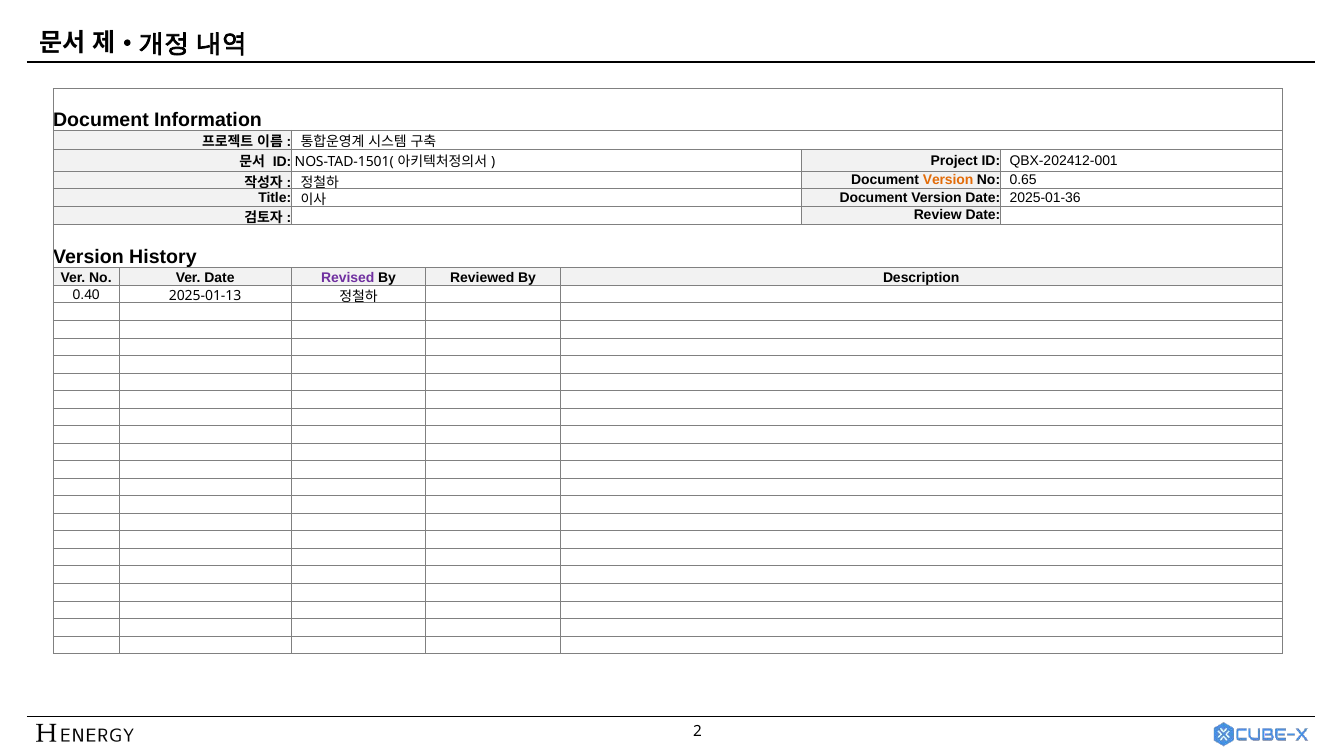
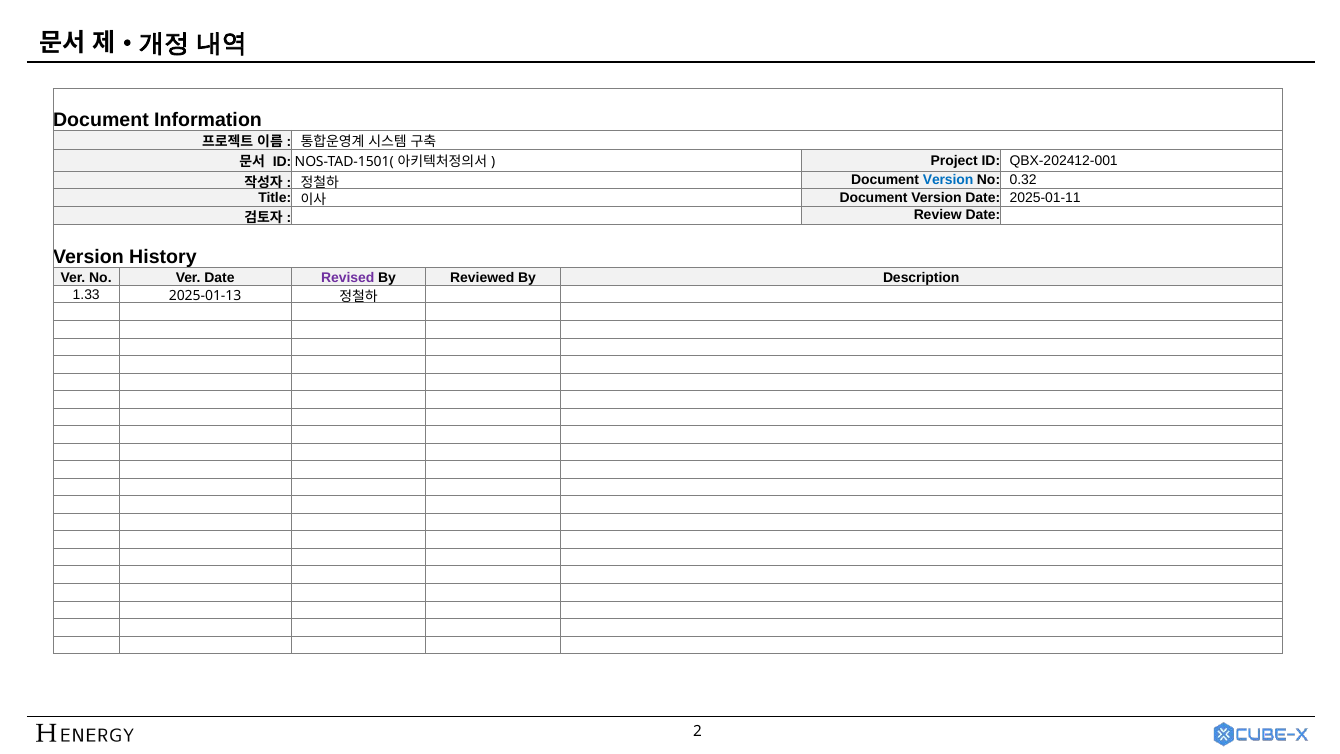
Version colour: orange -> blue (948, 180)
0.65: 0.65 -> 0.32 (1023, 180)
2025-01-36: 2025-01-36 -> 2025-01-11 (1045, 198)
0.40: 0.40 -> 1.33 (86, 295)
